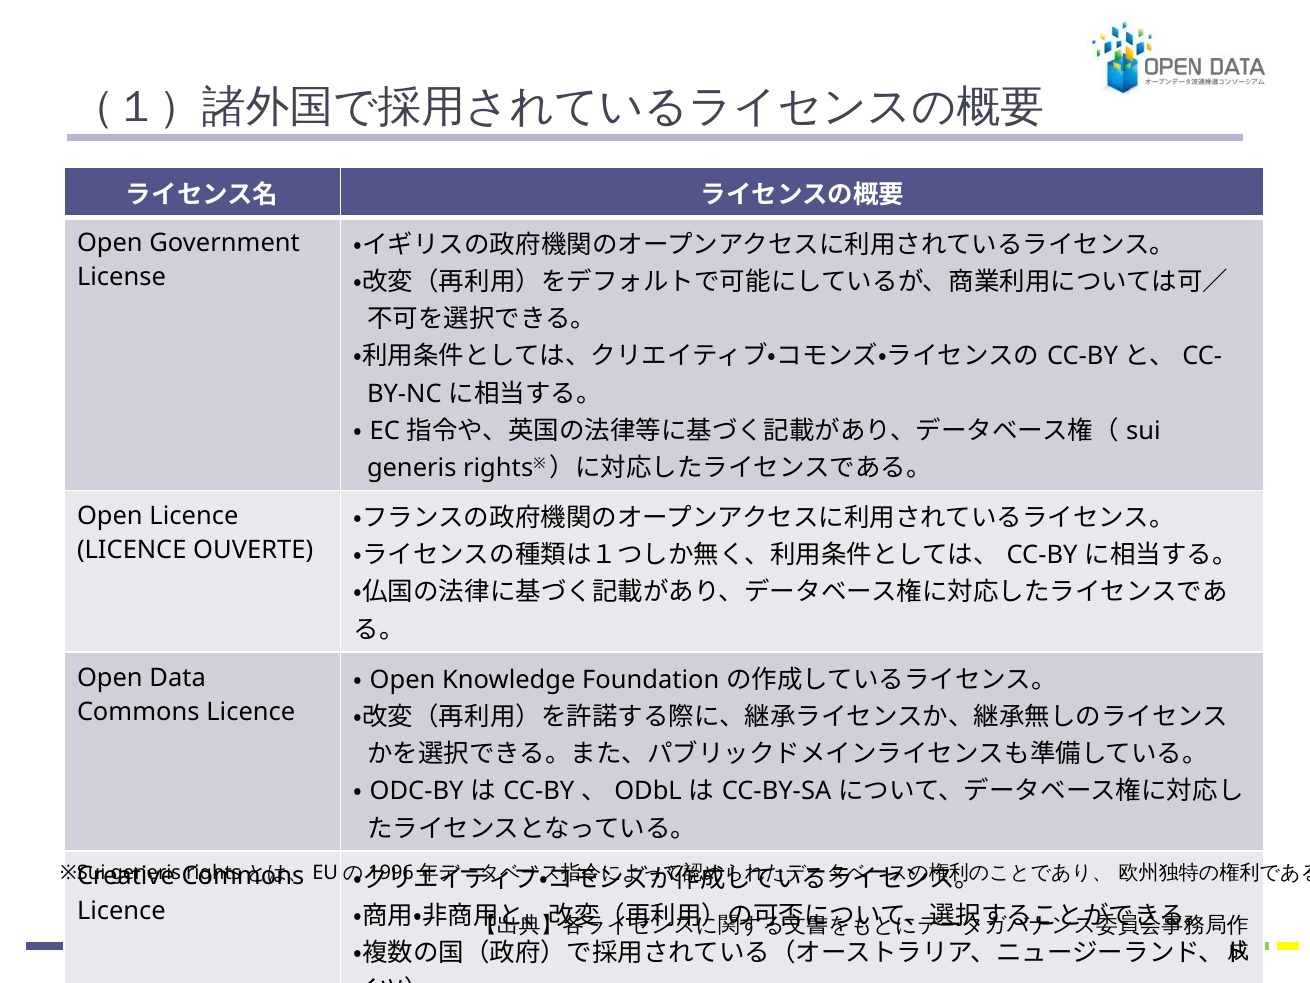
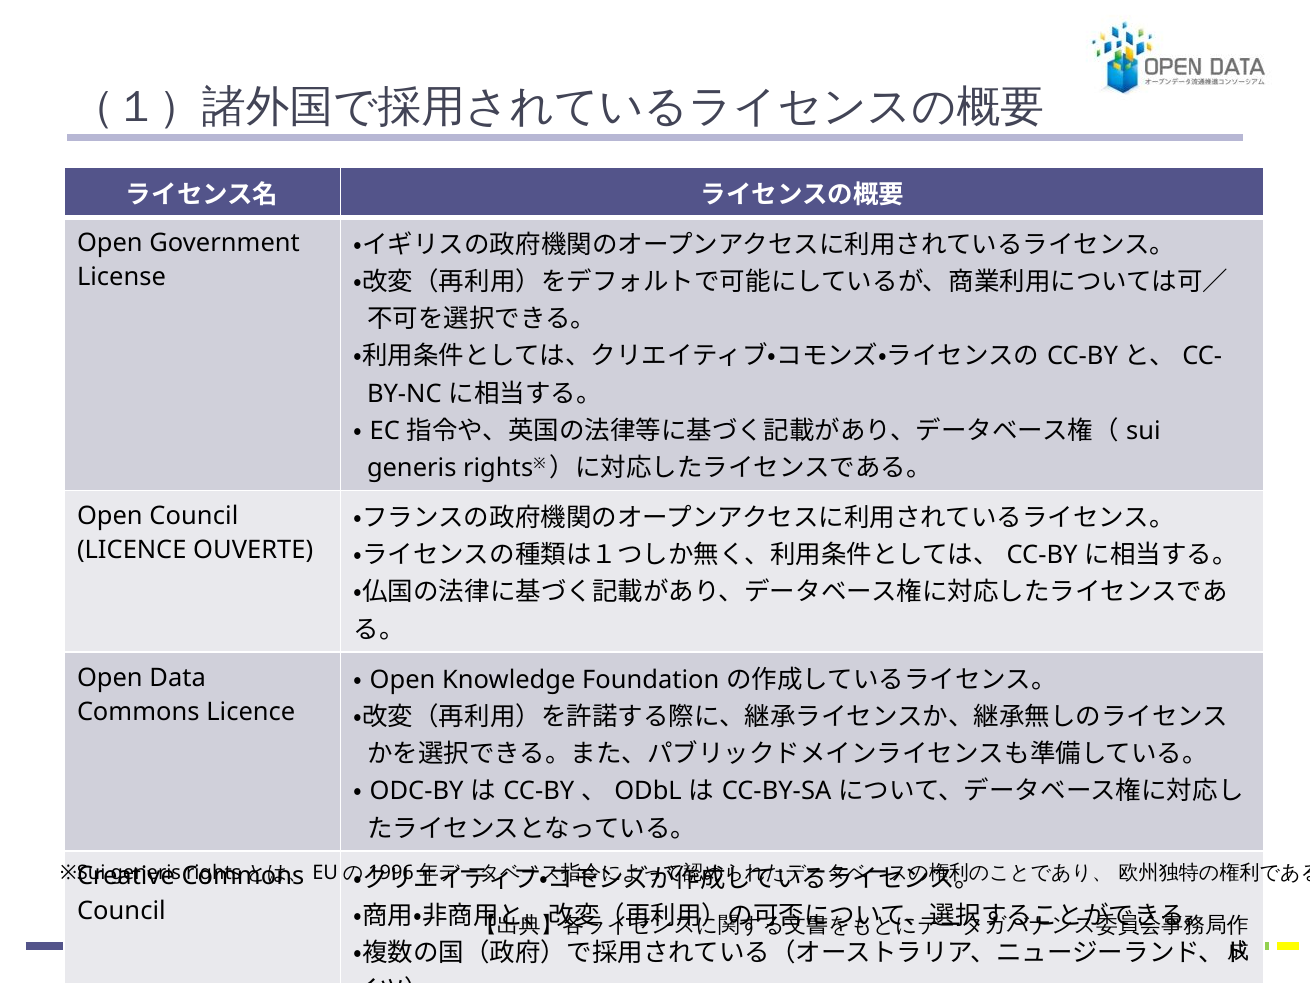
Open Licence: Licence -> Council (194, 516)
Licence: Licence -> Council (121, 911)
